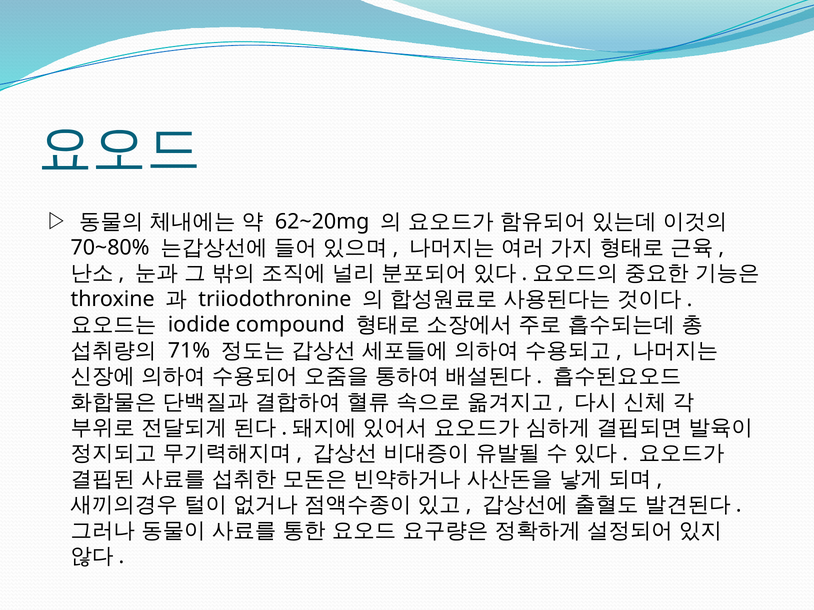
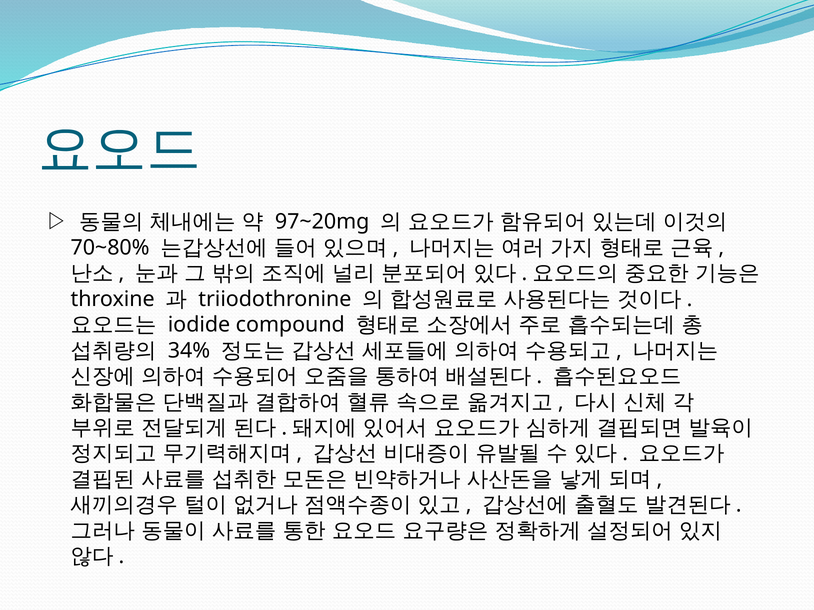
62~20mg: 62~20mg -> 97~20mg (322, 222)
71%: 71% -> 34% (189, 351)
